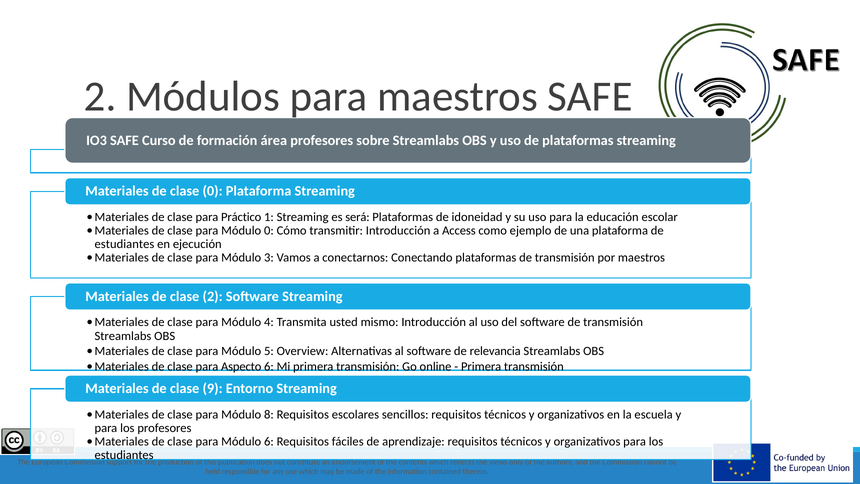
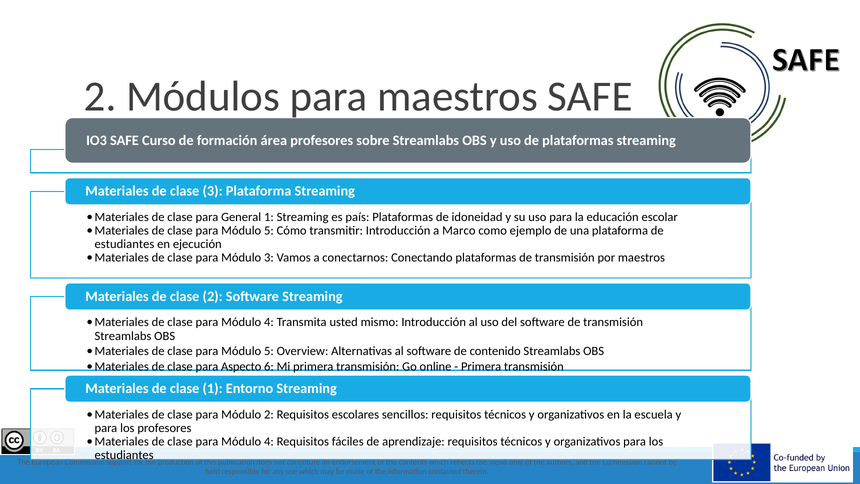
clase 0: 0 -> 3 (213, 191)
Práctico: Práctico -> General (241, 217)
será: será -> país (357, 217)
0: 0 -> 5 (269, 231)
Access: Access -> Marco (459, 231)
relevancia: relevancia -> contenido (495, 351)
clase 9: 9 -> 1 (213, 388)
Módulo 8: 8 -> 2 (269, 414)
6: 6 -> 4 (269, 441)
